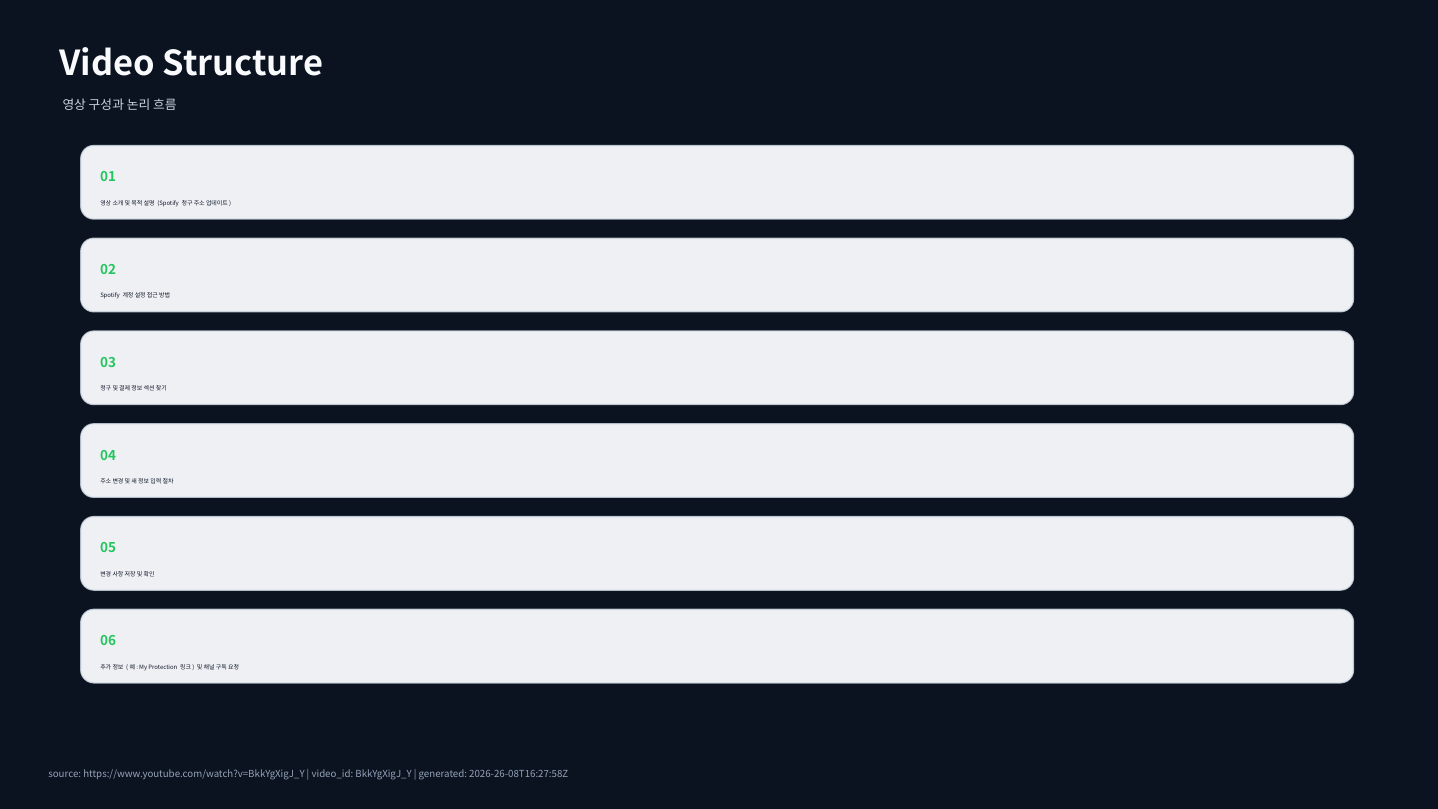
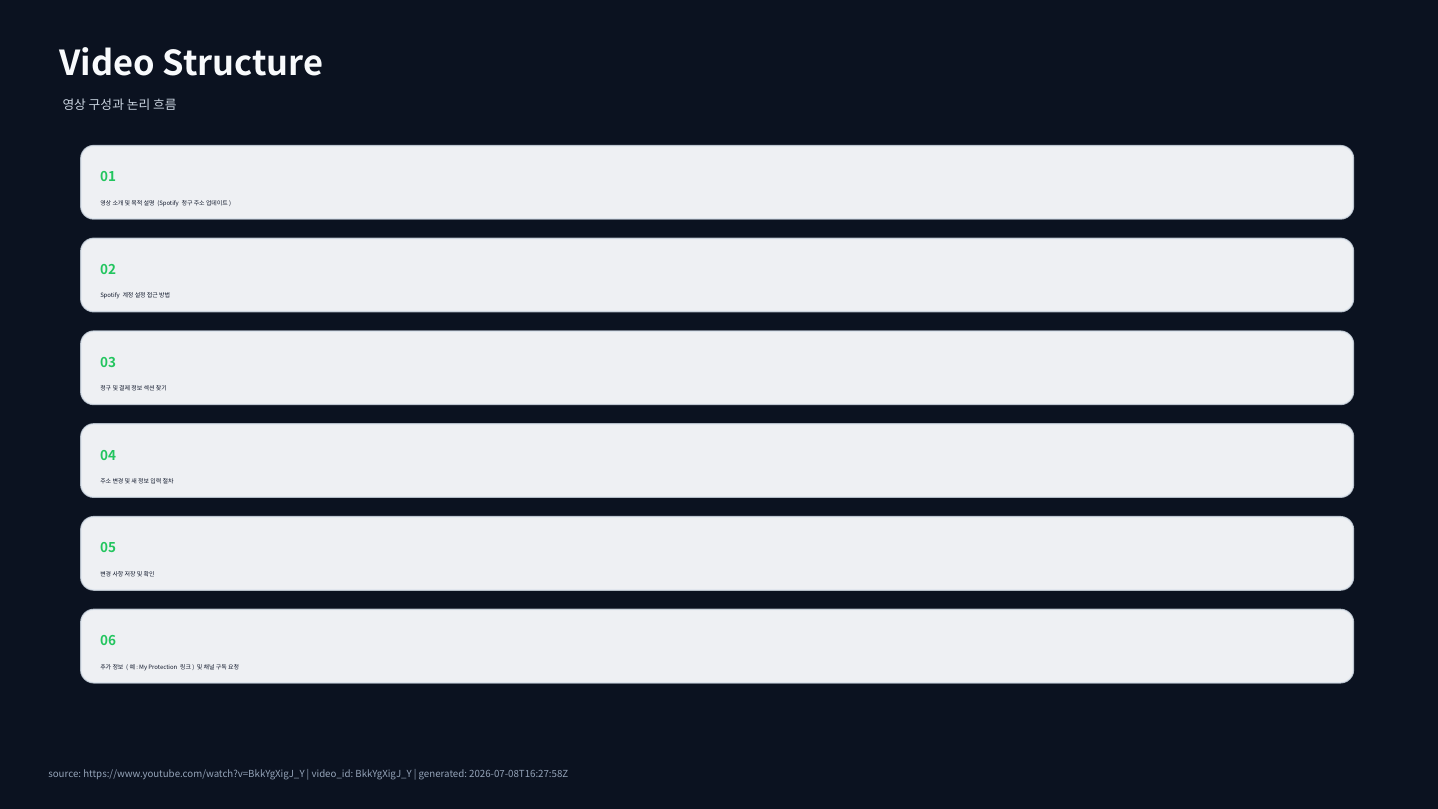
2026-26-08T16:27:58Z: 2026-26-08T16:27:58Z -> 2026-07-08T16:27:58Z (519, 774)
